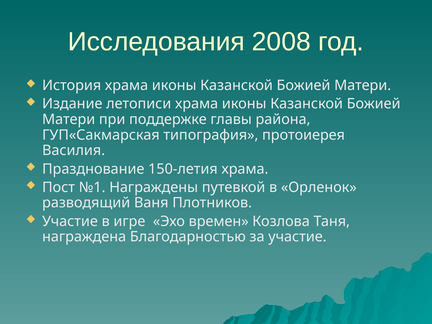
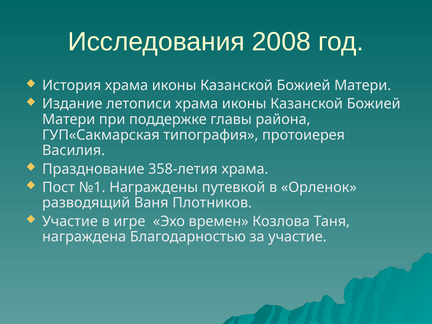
150-летия: 150-летия -> 358-летия (183, 169)
